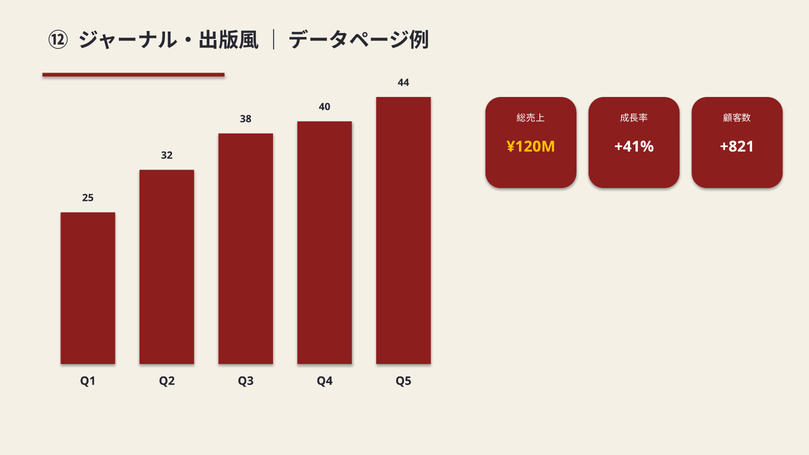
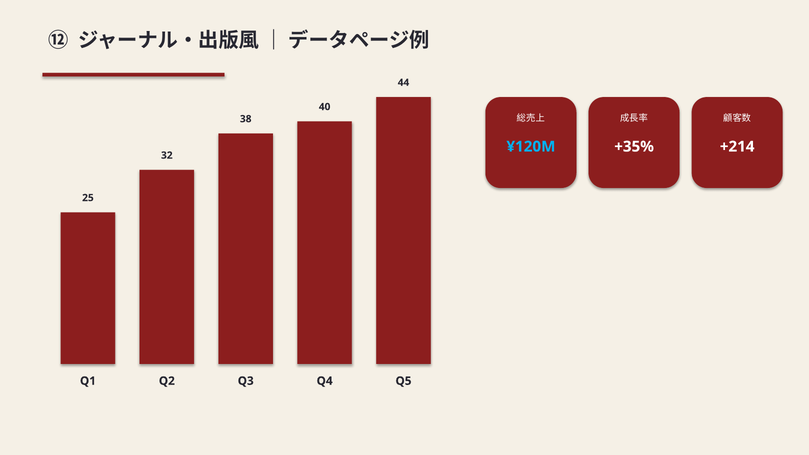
¥120M colour: yellow -> light blue (531, 147)
+41%: +41% -> +35% (634, 147)
+821: +821 -> +214 (737, 147)
